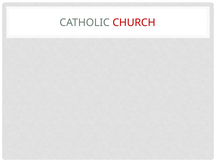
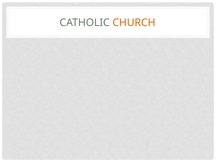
CHURCH colour: red -> orange (134, 23)
